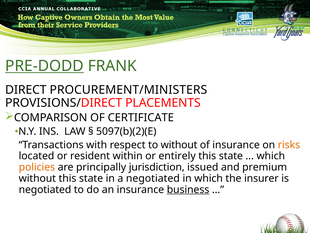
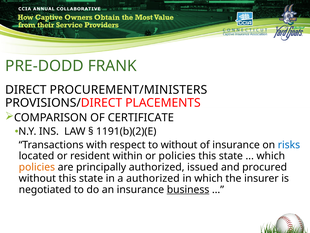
PRE-DODD underline: present -> none (44, 66)
5097(b)(2)(E: 5097(b)(2)(E -> 1191(b)(2)(E (126, 131)
risks colour: orange -> blue (289, 145)
or entirely: entirely -> policies (177, 156)
principally jurisdiction: jurisdiction -> authorized (157, 167)
premium: premium -> procured (265, 167)
a negotiated: negotiated -> authorized (153, 178)
